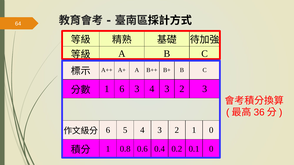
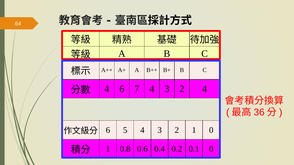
1: 1 -> 4 (107, 89)
6 3: 3 -> 7 (137, 89)
2 3: 3 -> 4 (205, 89)
